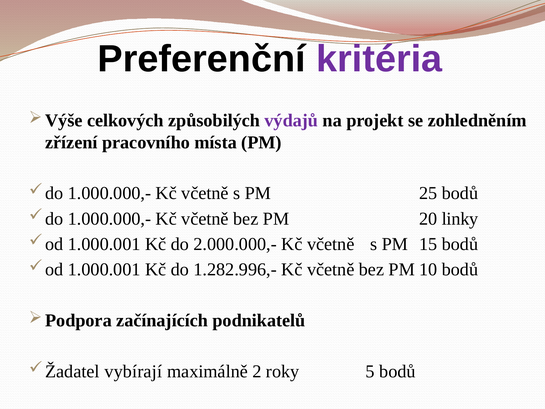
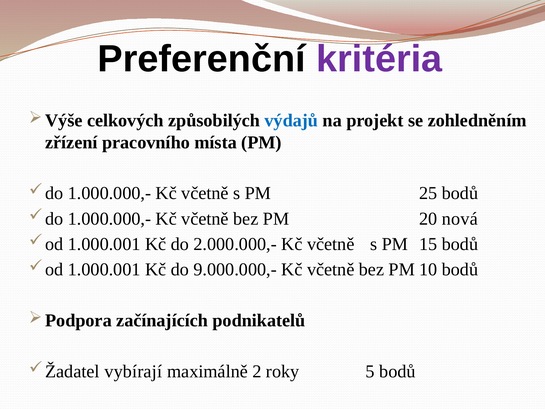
výdajů colour: purple -> blue (291, 121)
linky: linky -> nová (460, 219)
1.282.996,-: 1.282.996,- -> 9.000.000,- (235, 269)
